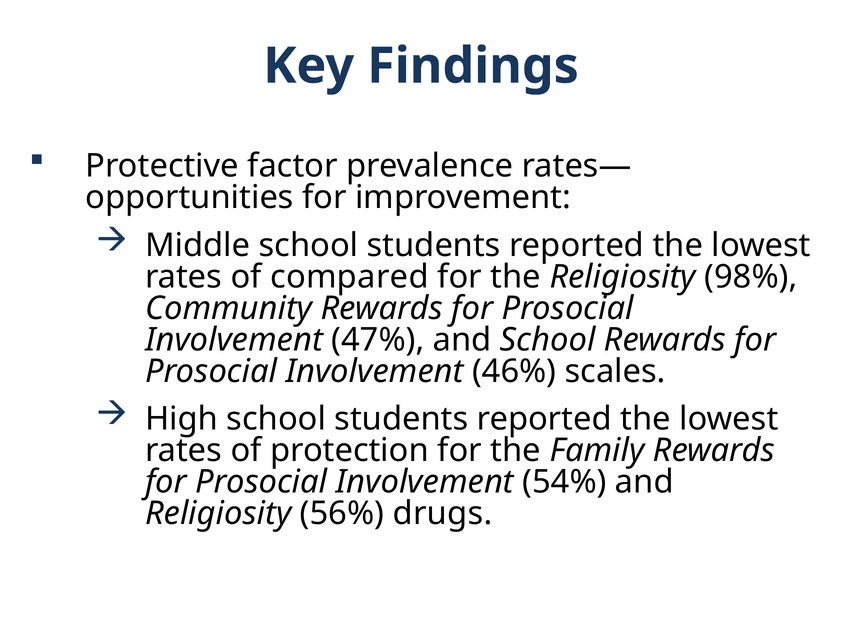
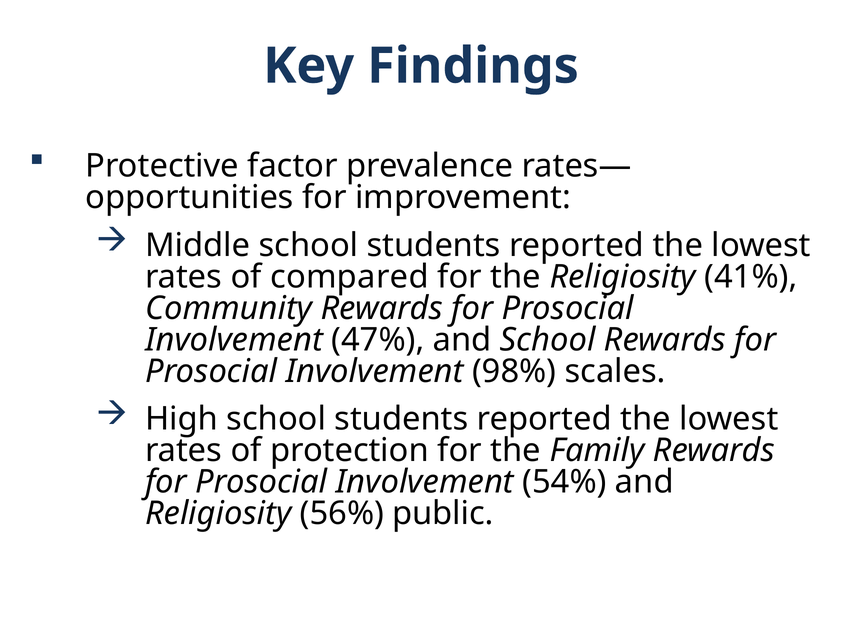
98%: 98% -> 41% (751, 277)
46%: 46% -> 98% (514, 371)
drugs: drugs -> public (443, 513)
